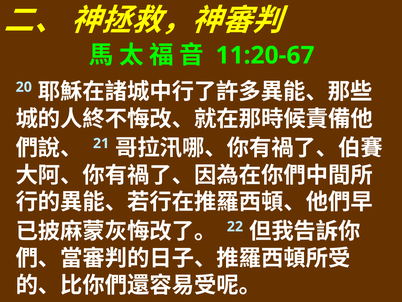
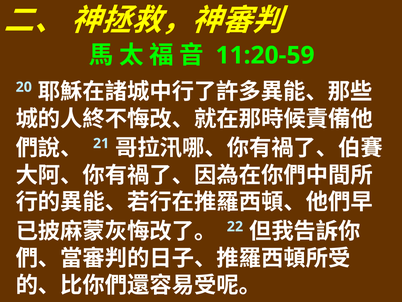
11:20-67: 11:20-67 -> 11:20-59 (265, 55)
